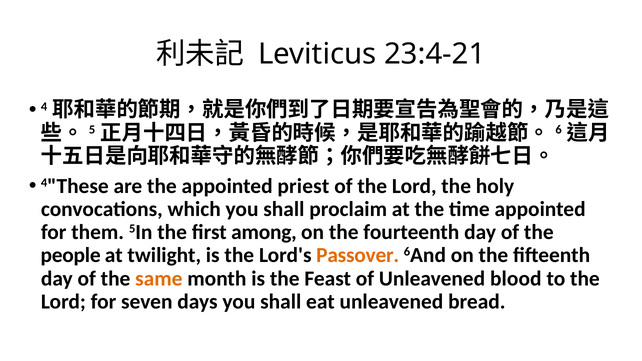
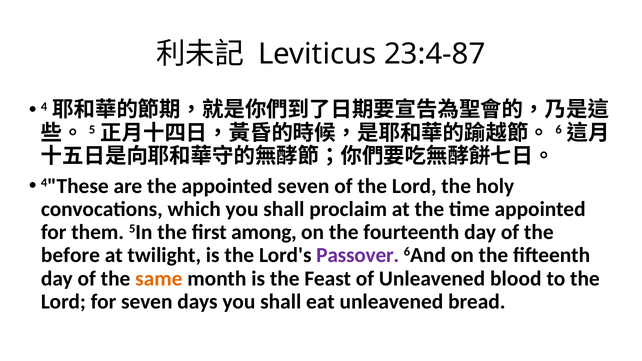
23:4-21: 23:4-21 -> 23:4-87 (435, 54)
appointed priest: priest -> seven (303, 186)
people: people -> before (70, 255)
Passover colour: orange -> purple (358, 255)
